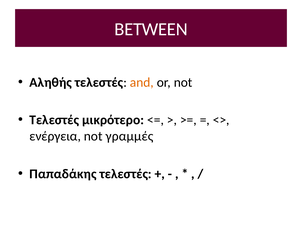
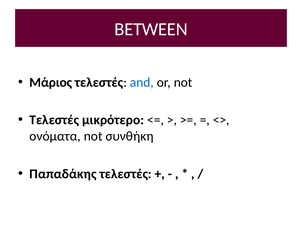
Αληθής: Αληθής -> Μάριος (51, 82)
and colour: orange -> blue (142, 82)
ενέργεια: ενέργεια -> ονόματα (55, 136)
γραμμές: γραμμές -> συνθήκη (130, 136)
